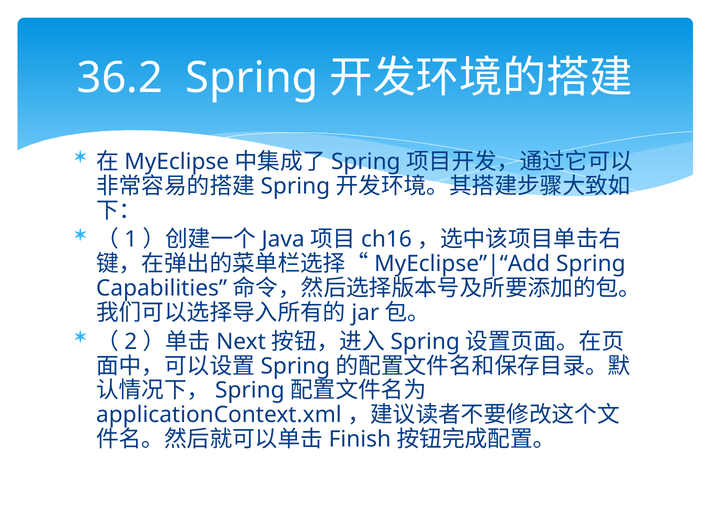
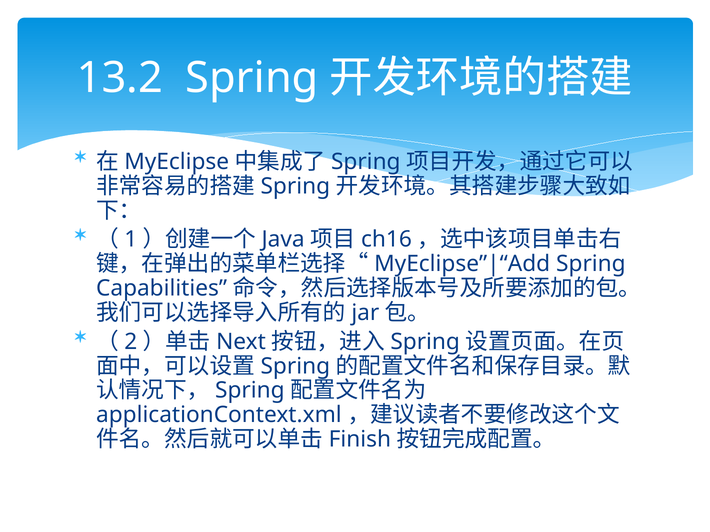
36.2: 36.2 -> 13.2 (120, 78)
